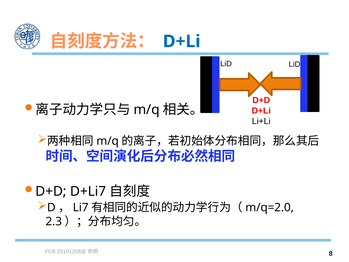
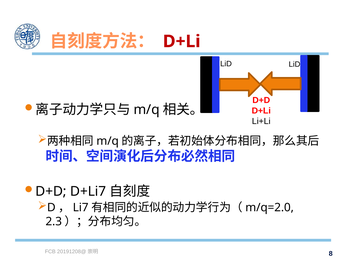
D+Li colour: blue -> red (182, 41)
